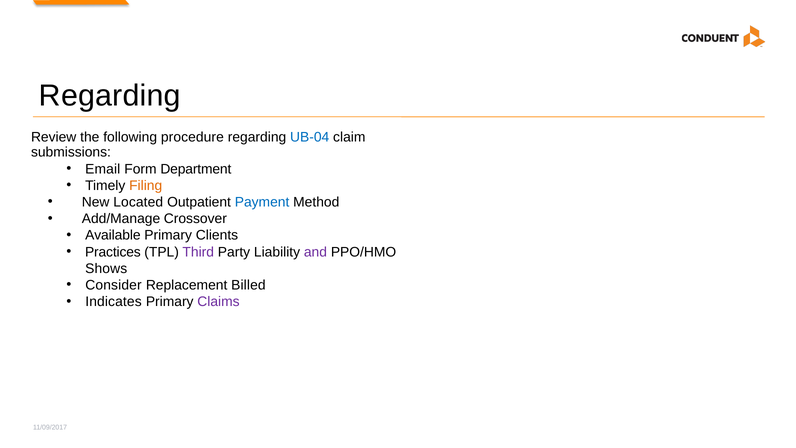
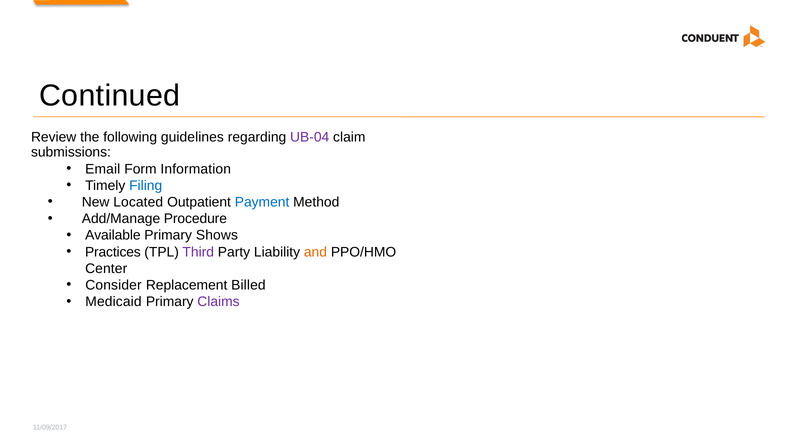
Regarding: Regarding -> Continued (110, 96)
procedure: procedure -> guidelines (192, 137)
UB-04 colour: blue -> purple (310, 137)
Department: Department -> Information (196, 169)
Filing colour: orange -> blue (146, 185)
Crossover: Crossover -> Procedure (195, 219)
Clients: Clients -> Shows (217, 235)
and colour: purple -> orange (315, 252)
Shows: Shows -> Center (106, 268)
Indicates: Indicates -> Medicaid (113, 302)
